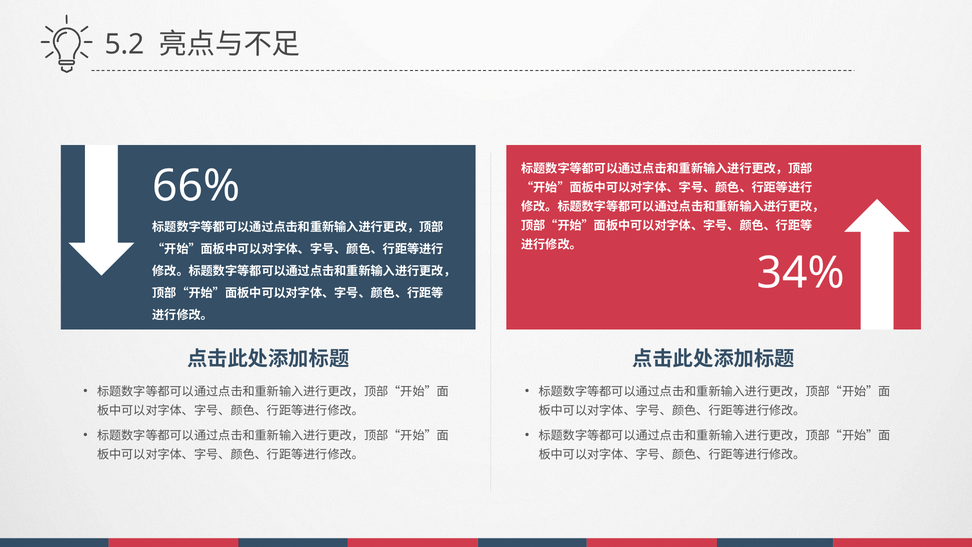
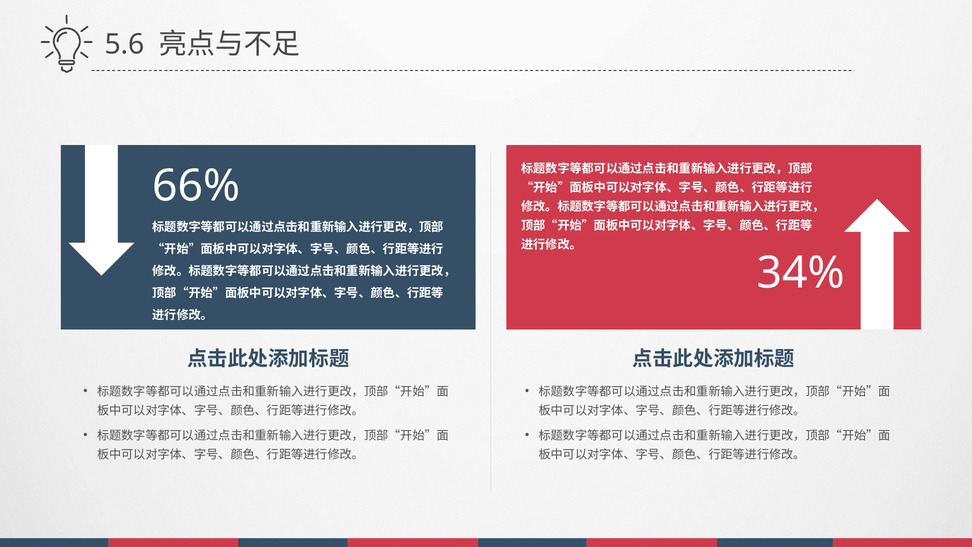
5.2: 5.2 -> 5.6 (125, 44)
